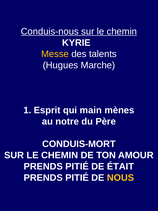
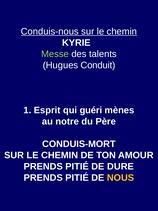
Messe colour: yellow -> light green (55, 54)
Marche: Marche -> Conduit (98, 65)
main: main -> guéri (91, 110)
ÉTAIT: ÉTAIT -> DURE (120, 166)
